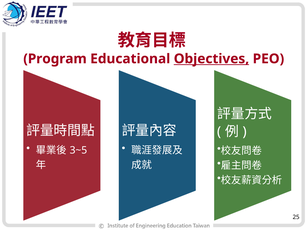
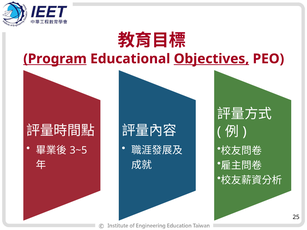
Program underline: none -> present (55, 59)
